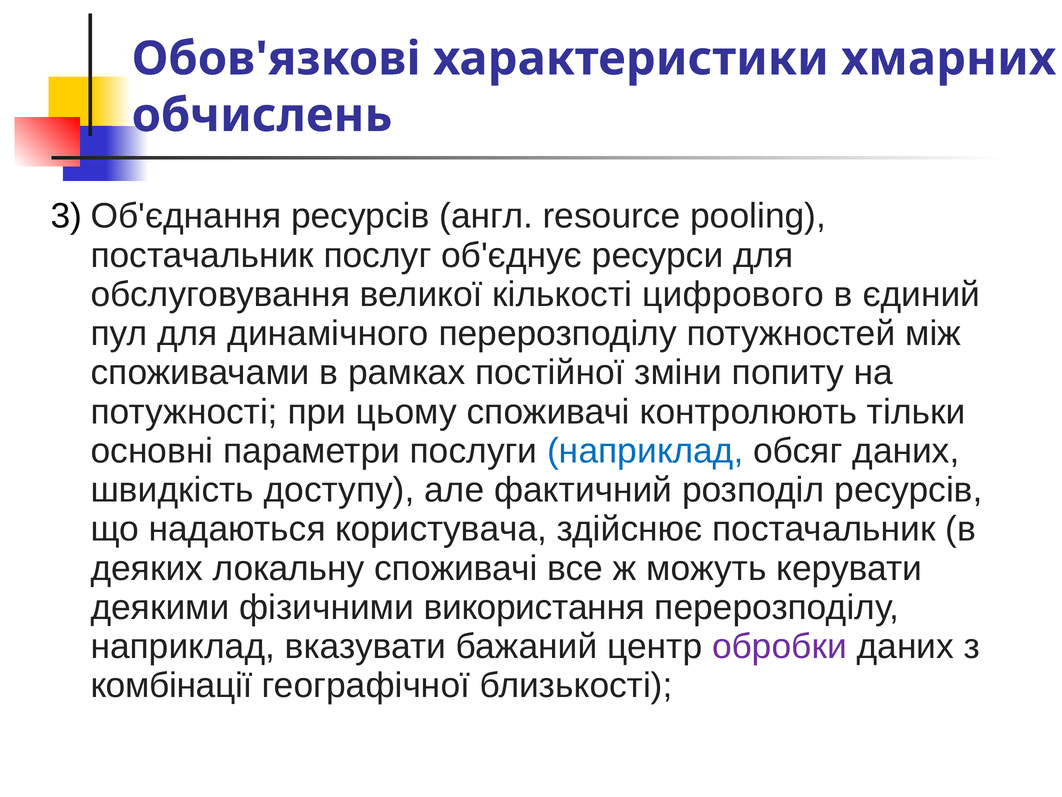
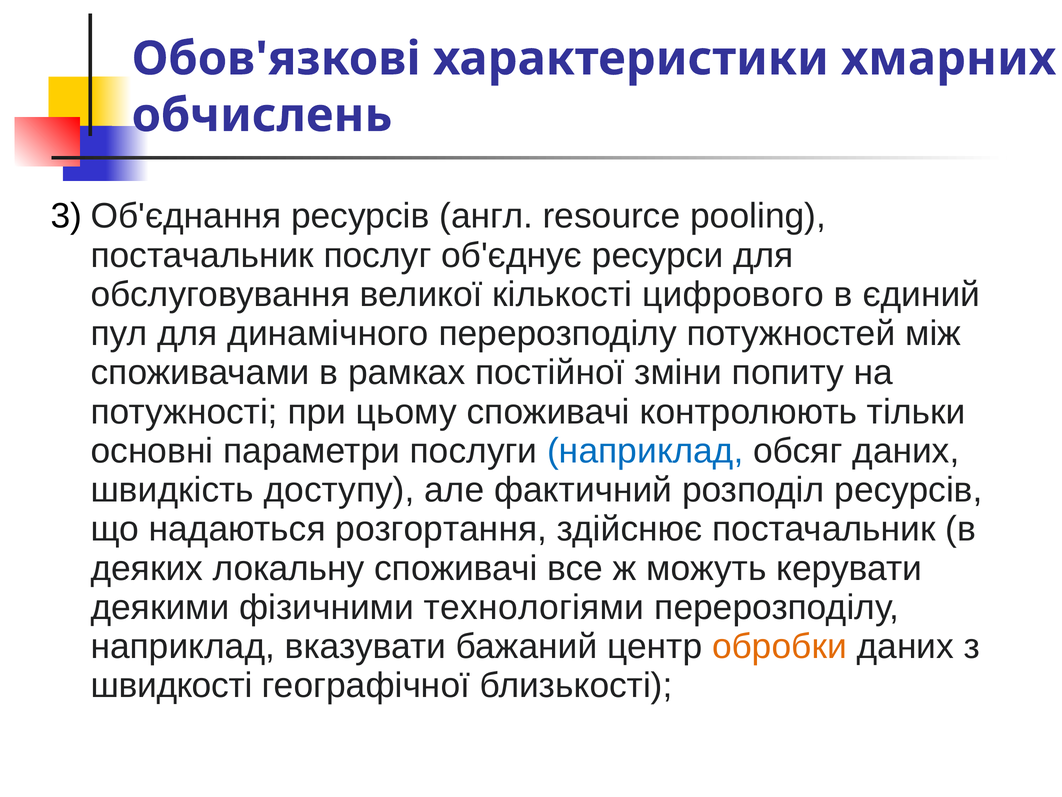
користувача: користувача -> розгортання (441, 529)
використання: використання -> технологіями (534, 607)
обробки colour: purple -> orange (779, 646)
комбінації: комбінації -> швидкості (172, 685)
